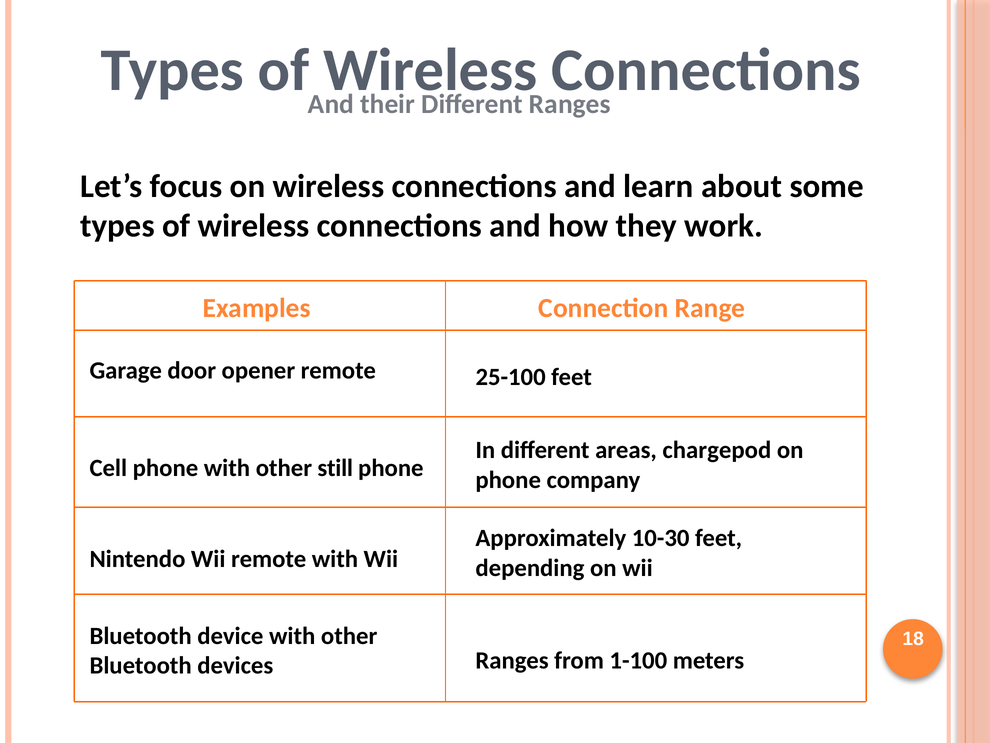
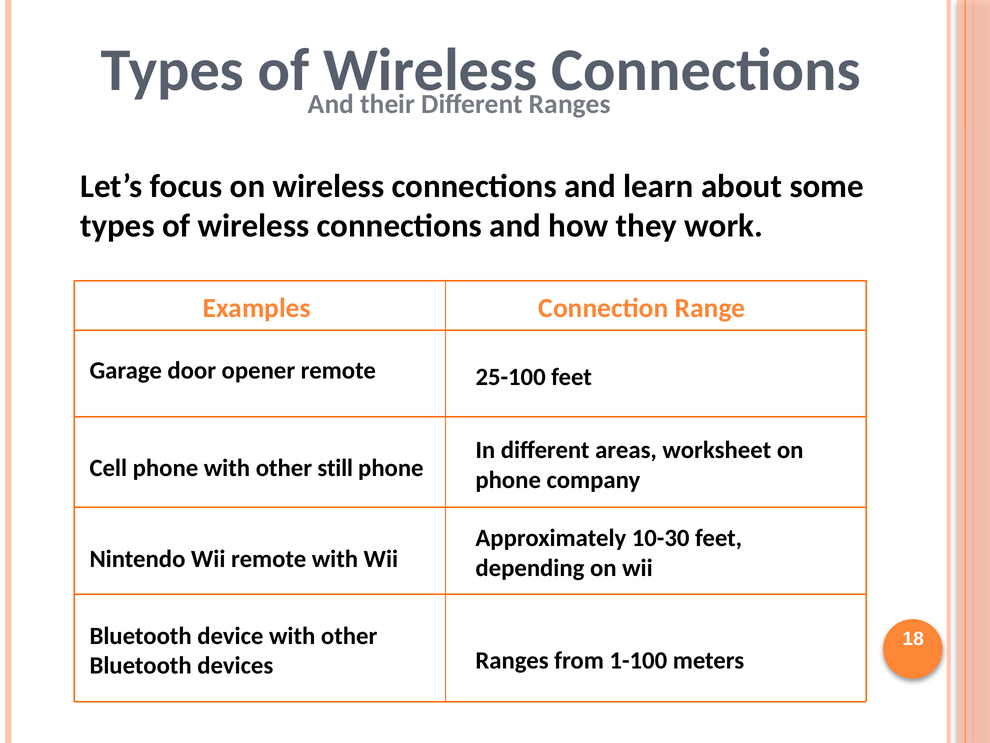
chargepod: chargepod -> worksheet (717, 450)
